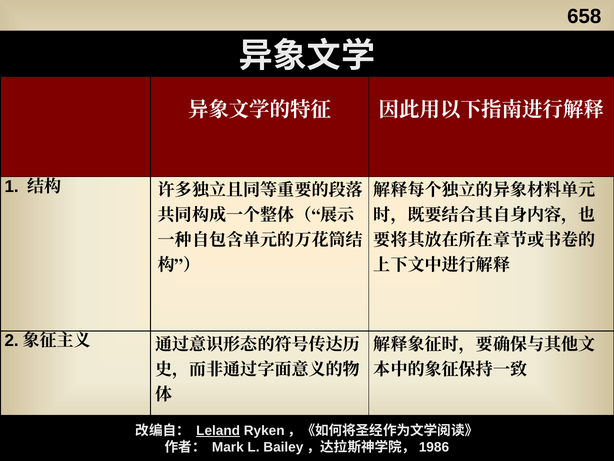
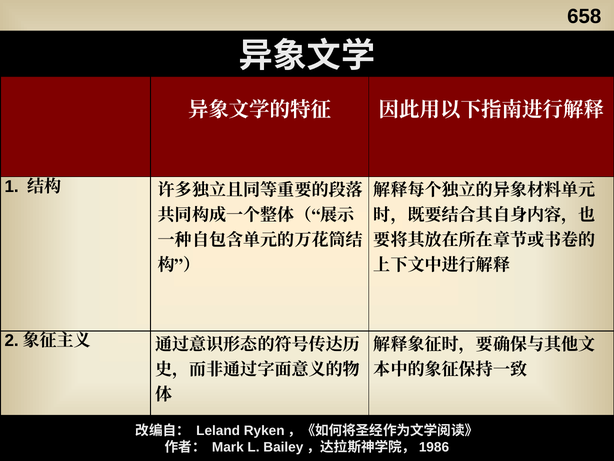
Leland underline: present -> none (218, 430)
